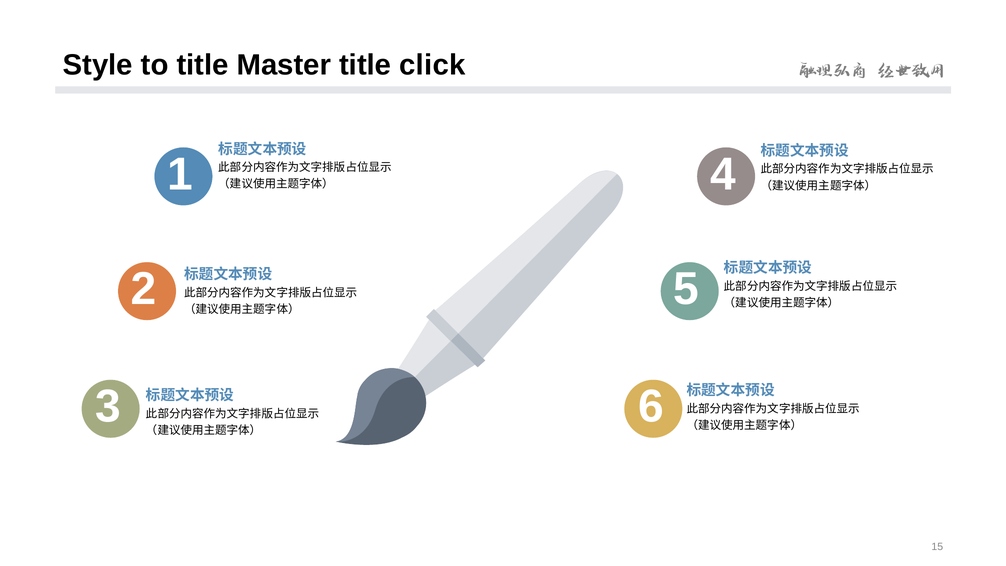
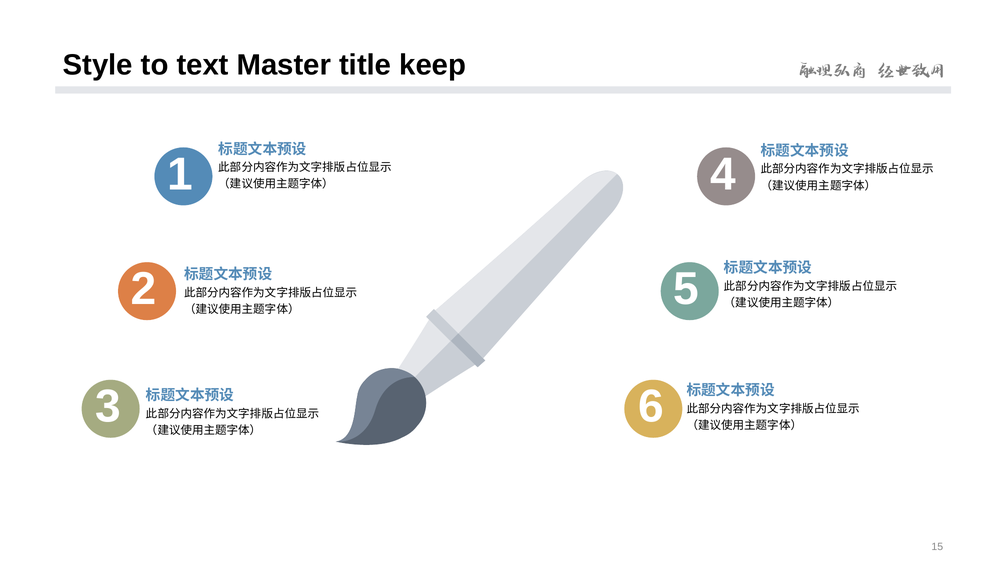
to title: title -> text (203, 65)
click: click -> keep (433, 65)
